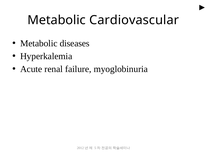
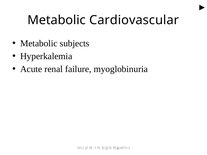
diseases: diseases -> subjects (75, 43)
